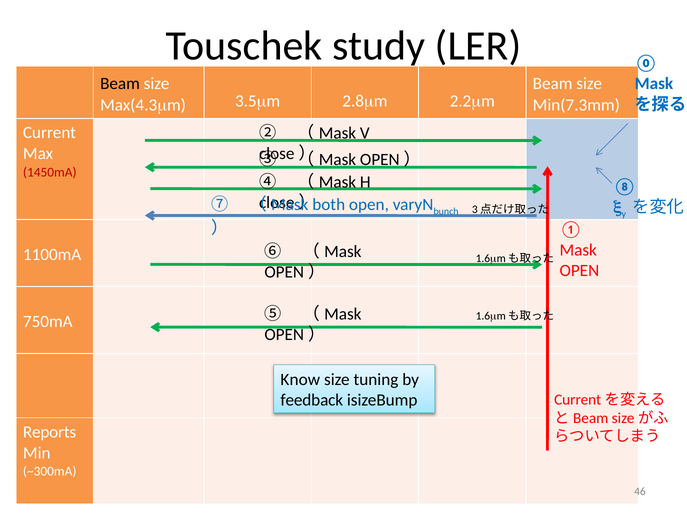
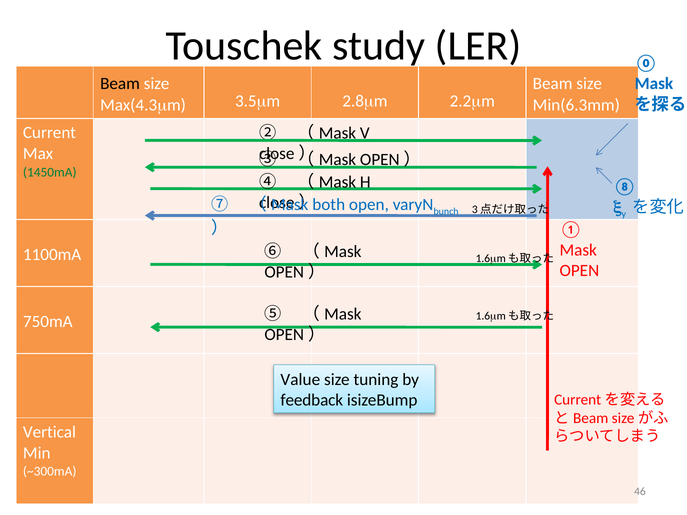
Min(7.3mm: Min(7.3mm -> Min(6.3mm (576, 105)
1450mA colour: red -> green (50, 172)
Know: Know -> Value (300, 380)
Reports: Reports -> Vertical (49, 432)
